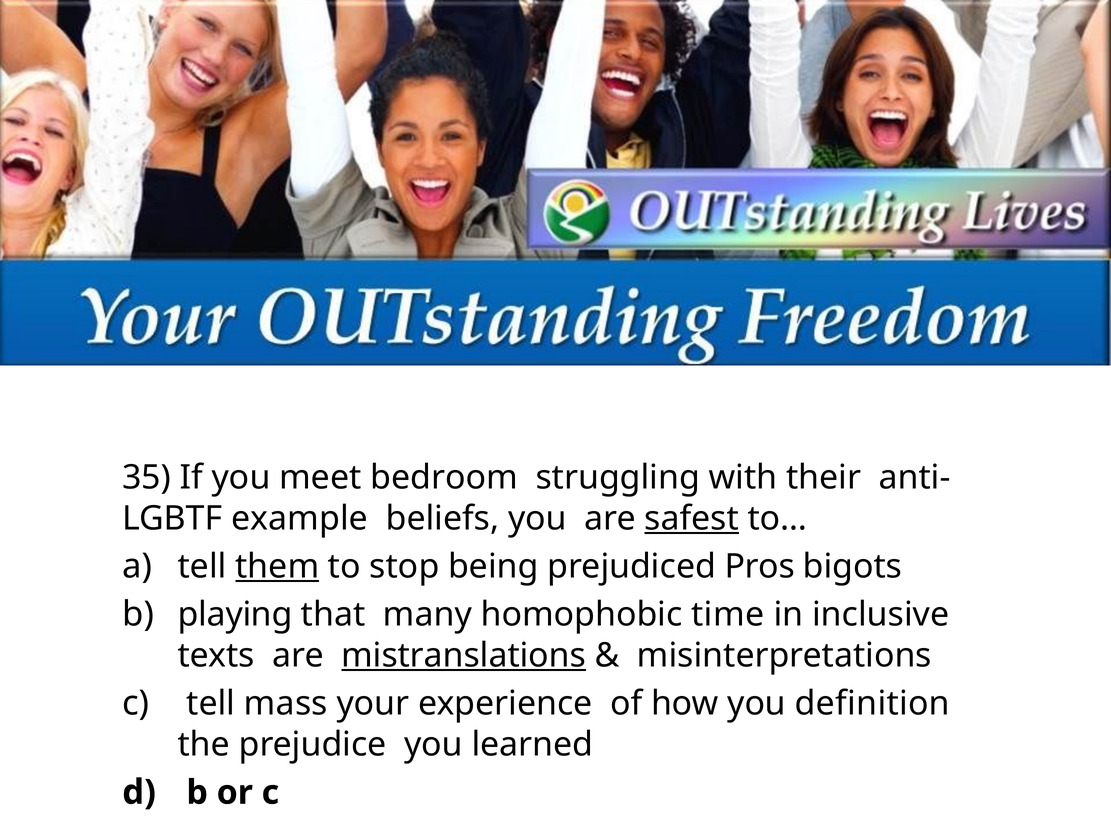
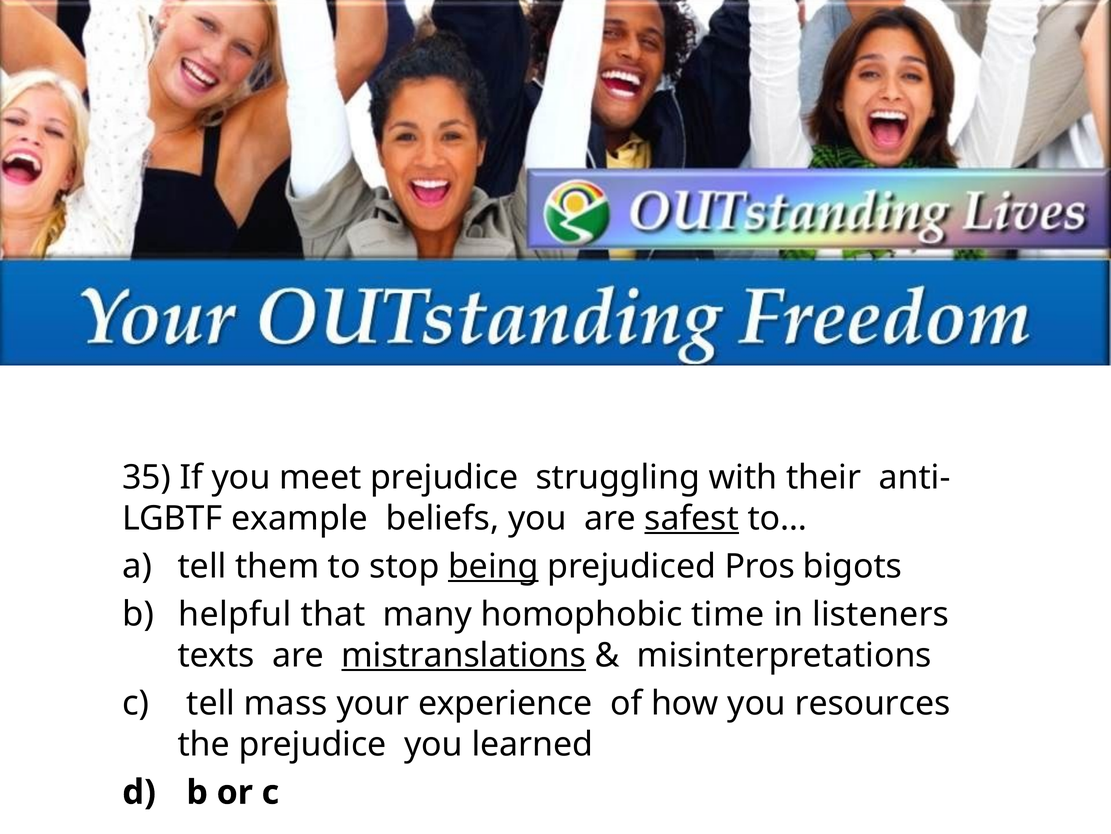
meet bedroom: bedroom -> prejudice (444, 477)
them underline: present -> none (277, 566)
being underline: none -> present (493, 566)
playing: playing -> helpful (235, 614)
inclusive: inclusive -> listeners (881, 614)
definition: definition -> resources (873, 703)
